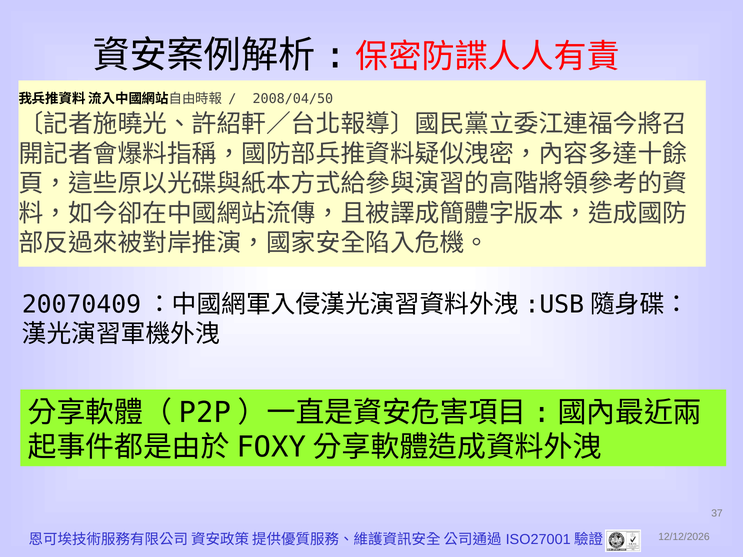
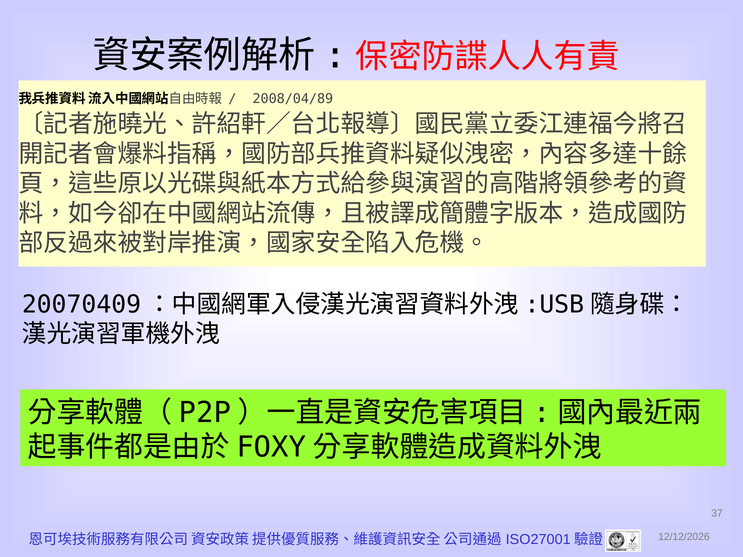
2008/04/50: 2008/04/50 -> 2008/04/89 (293, 99)
